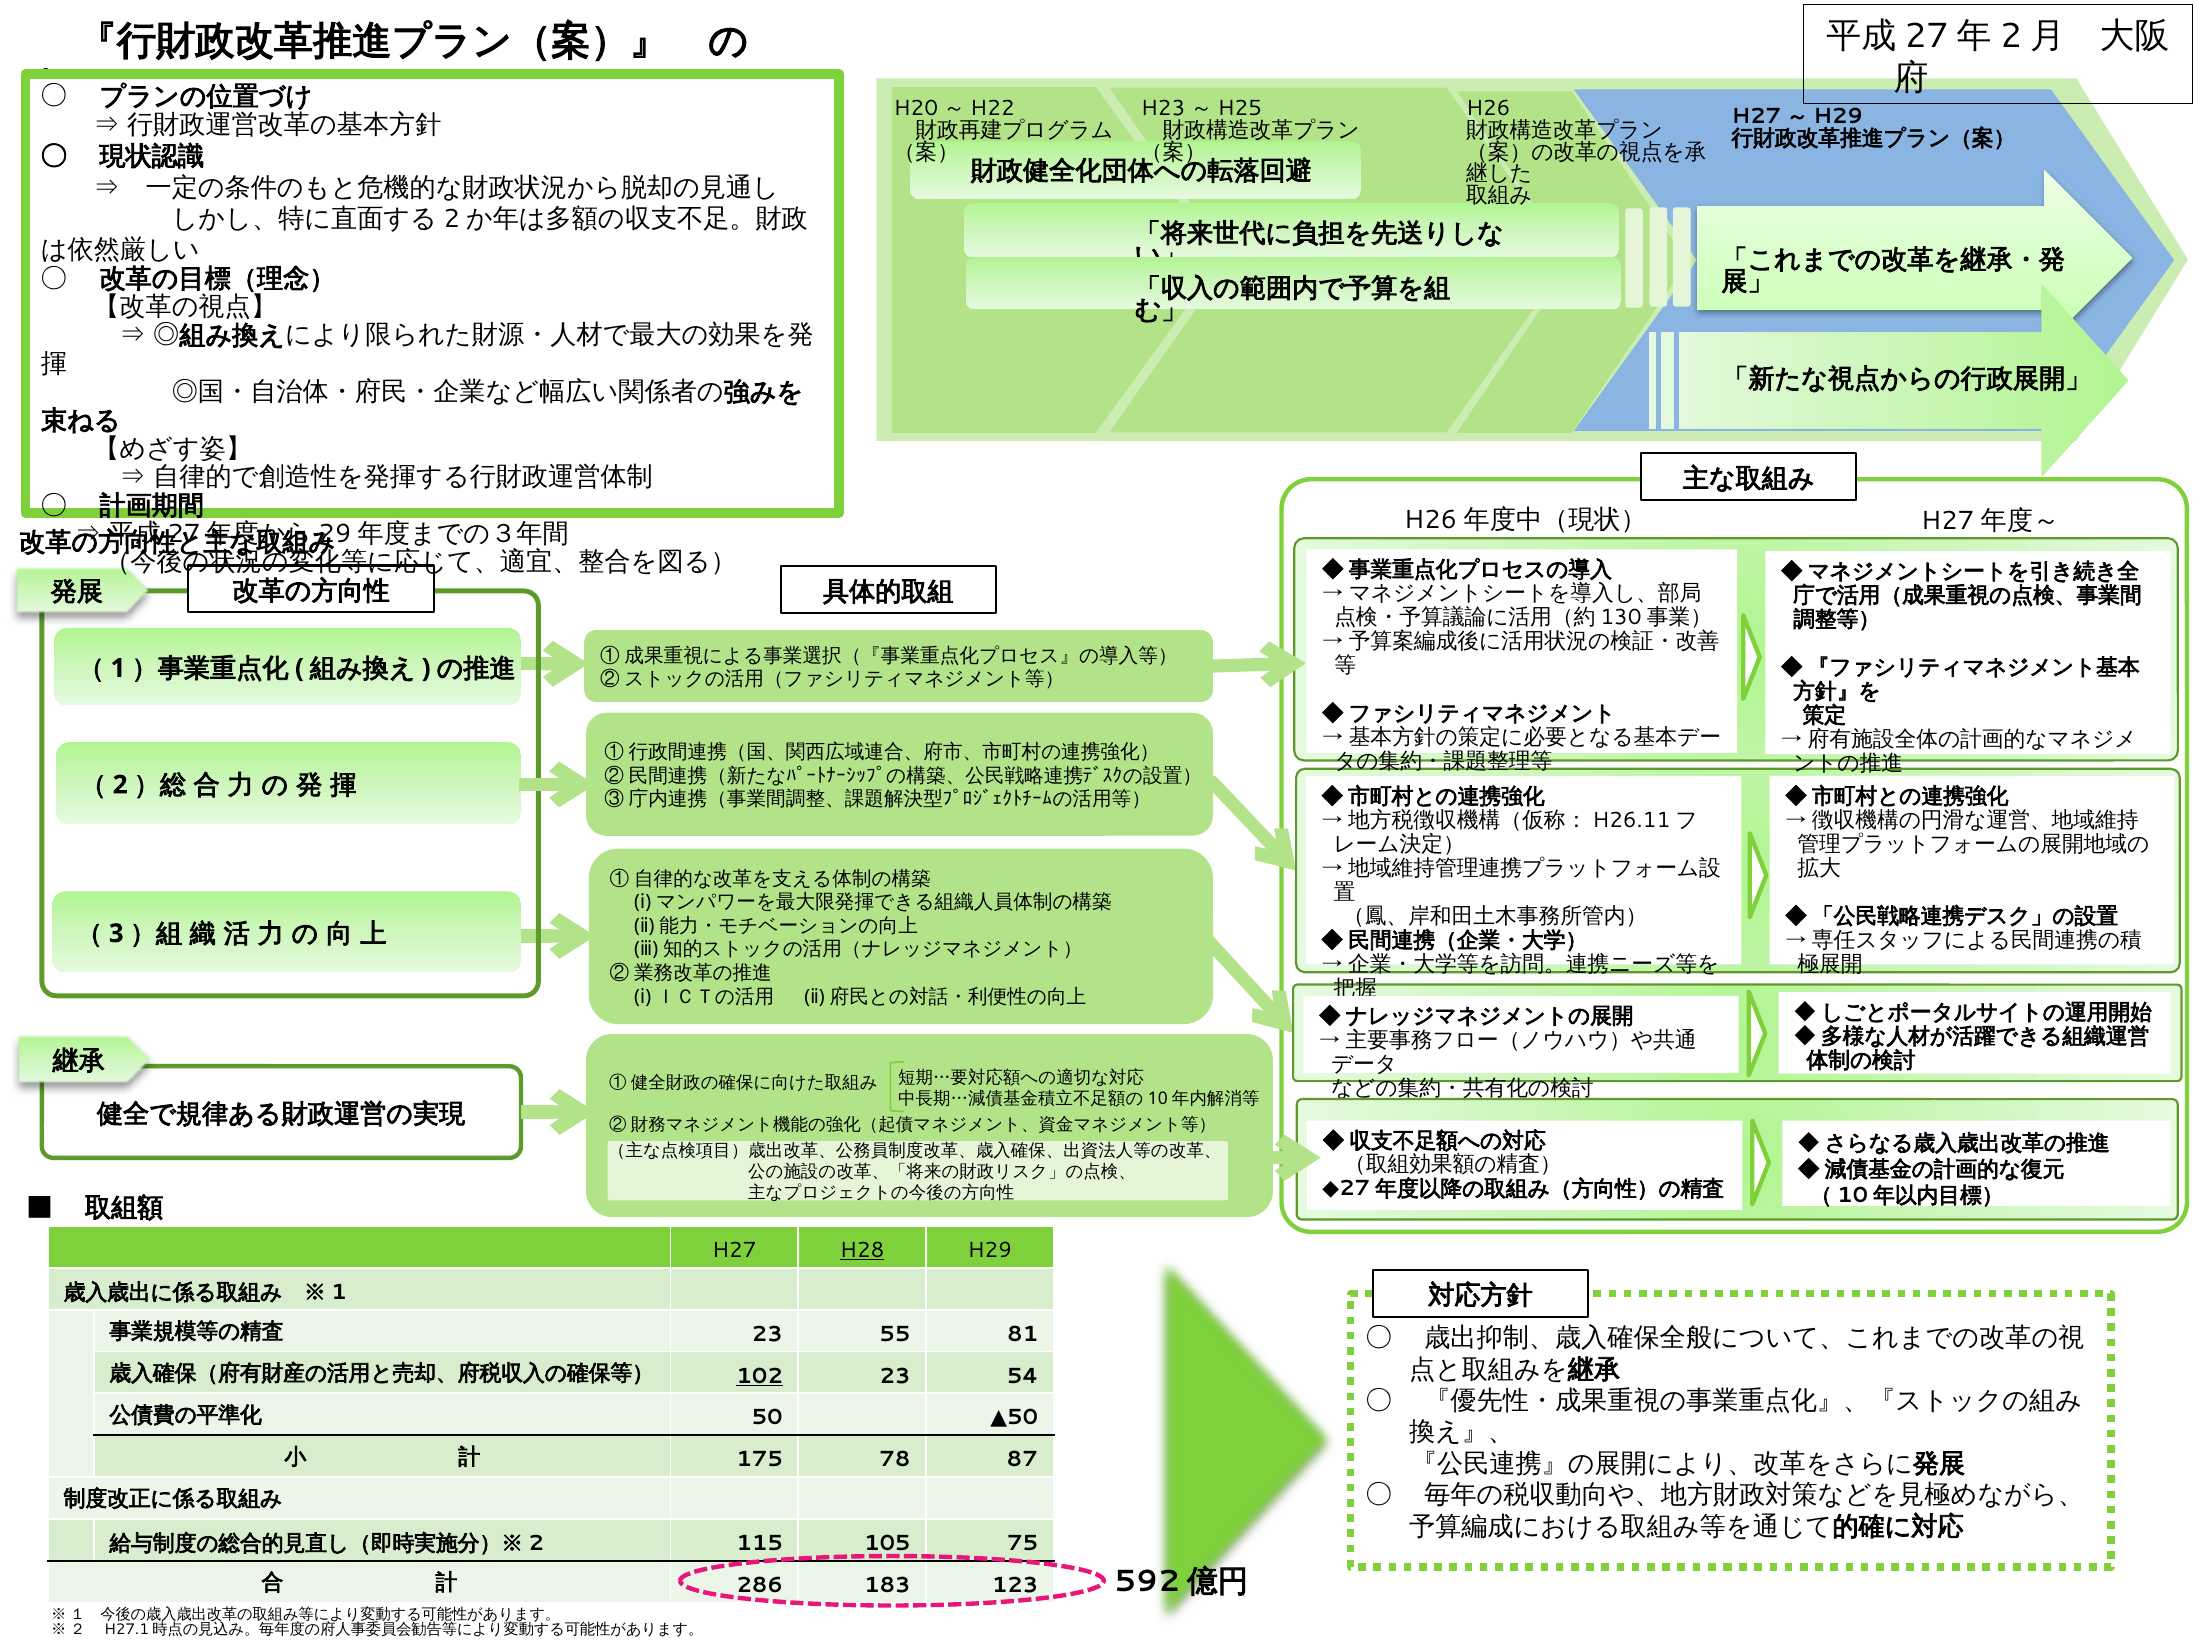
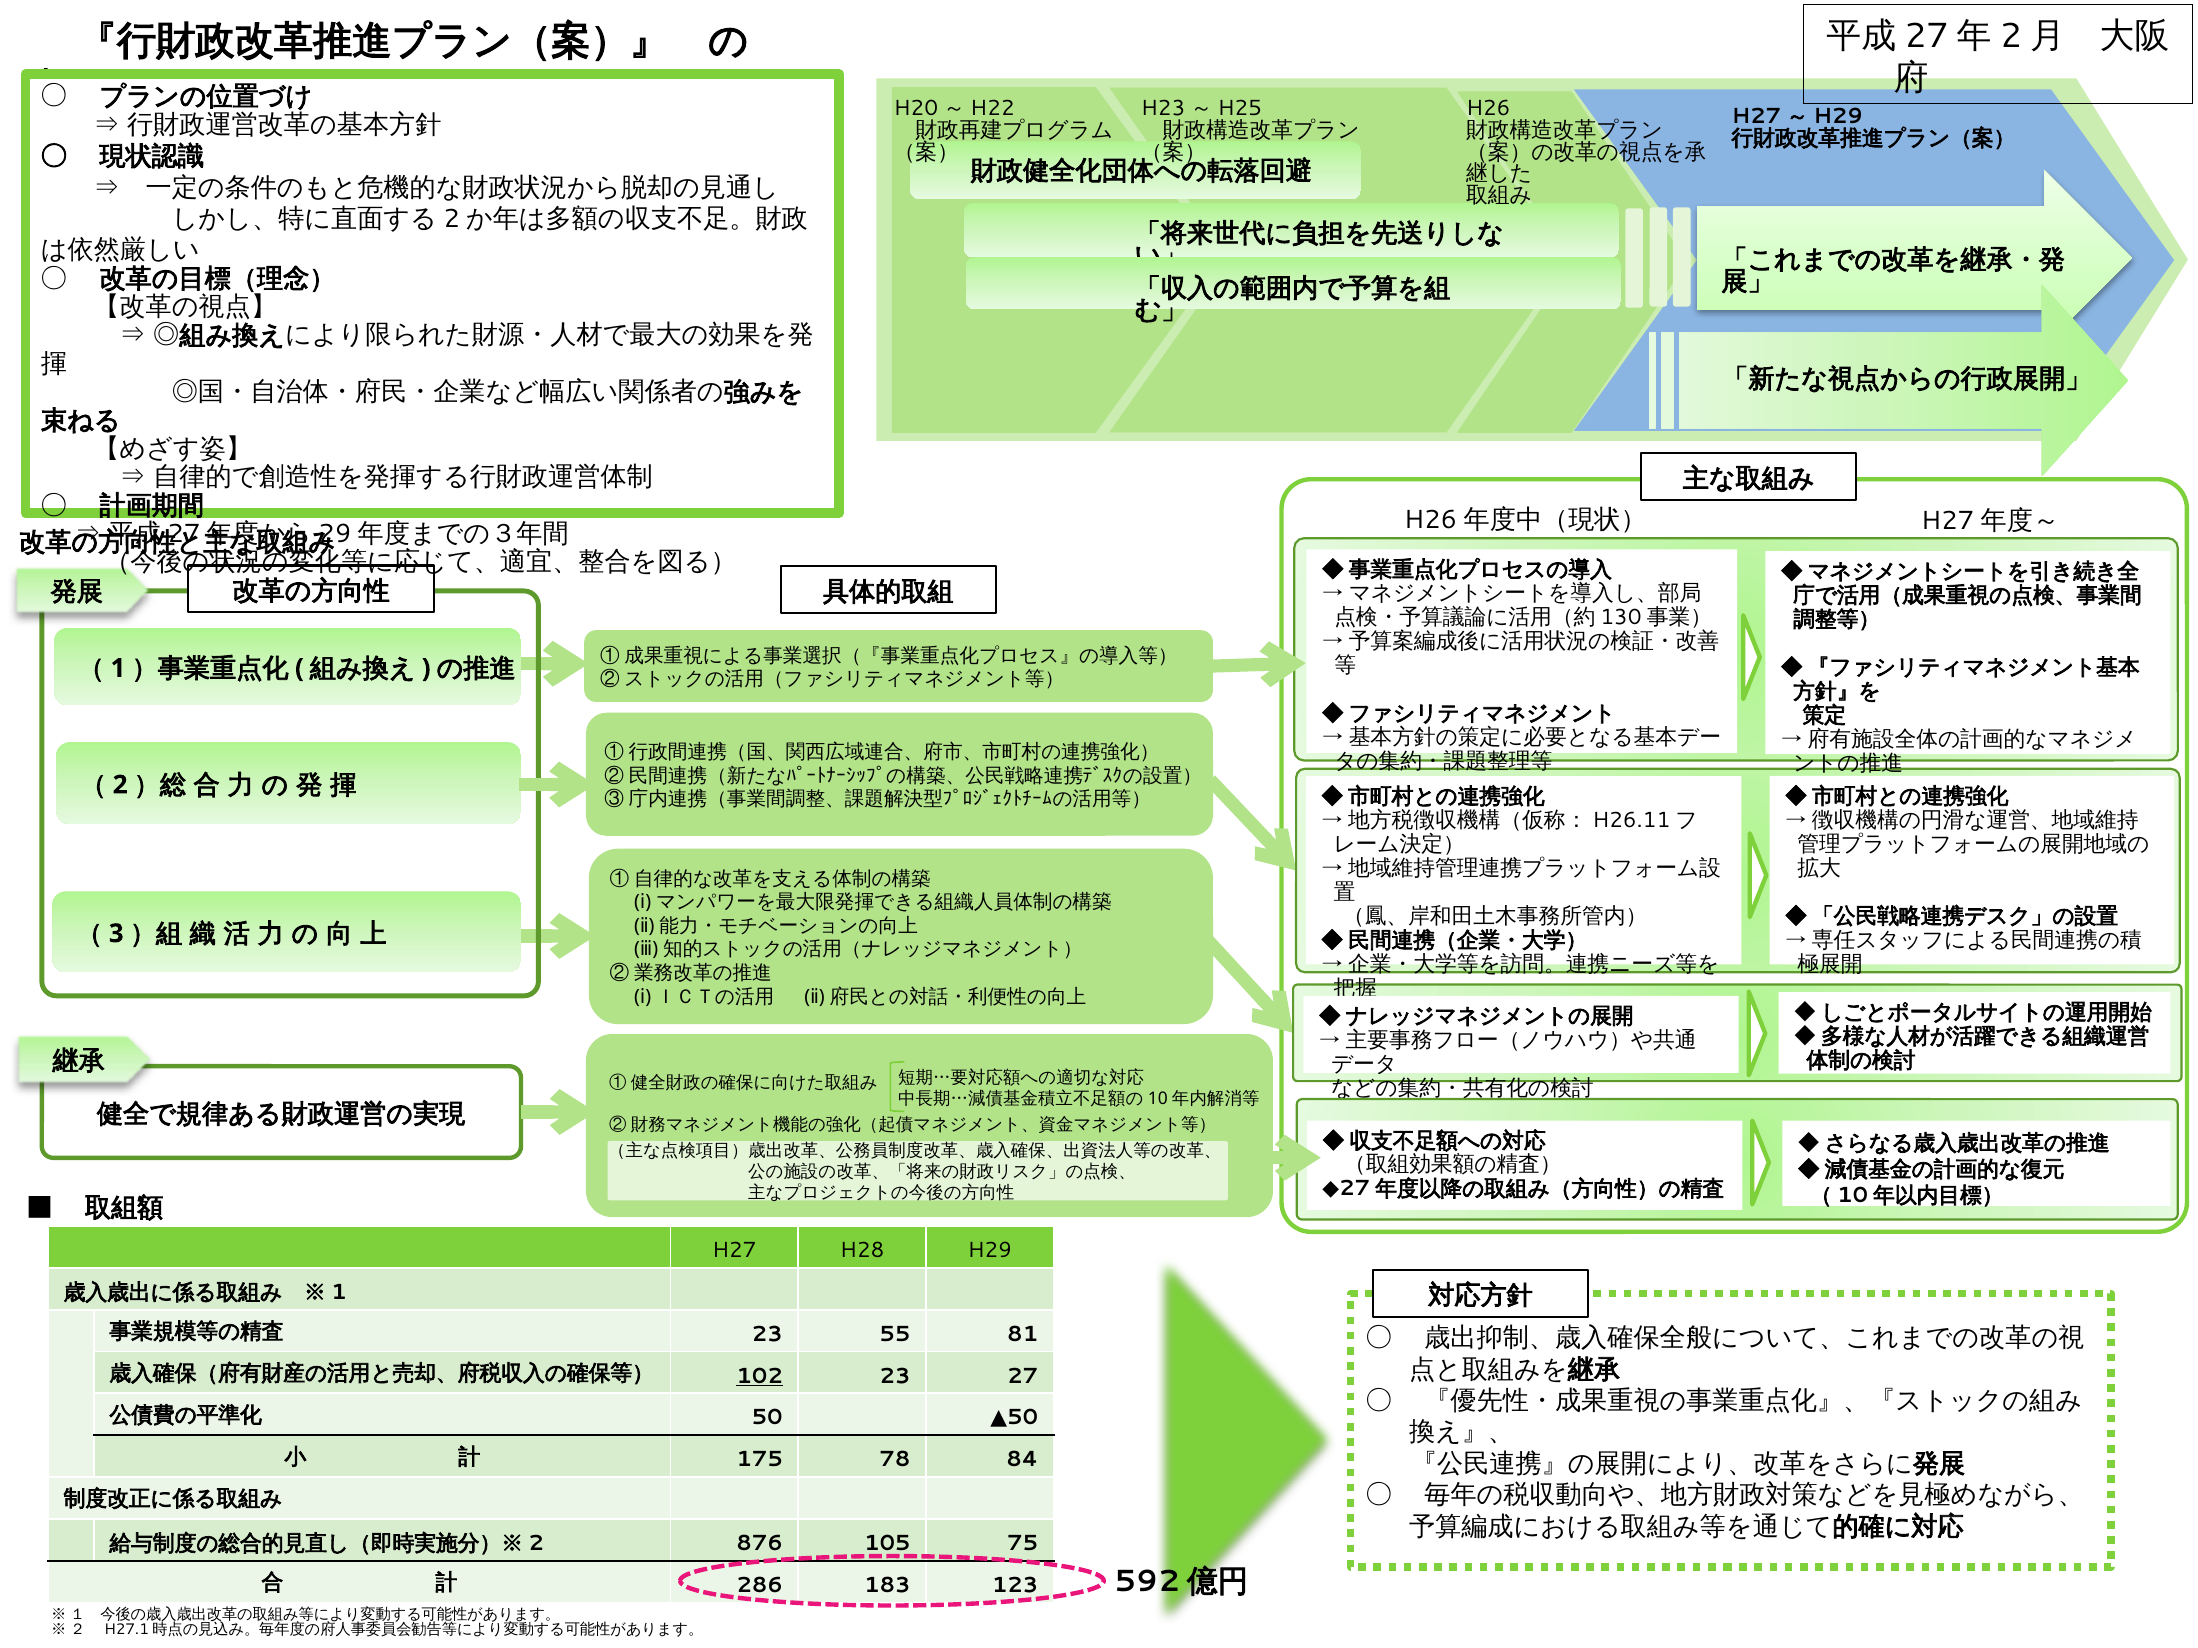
H28 underline: present -> none (862, 1251)
54: 54 -> 27 (1023, 1376)
87: 87 -> 84 (1022, 1460)
115: 115 -> 876 (760, 1544)
